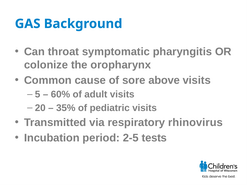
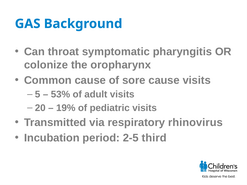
sore above: above -> cause (164, 80)
60%: 60% -> 53% (60, 95)
35%: 35% -> 19% (66, 108)
tests: tests -> third (154, 138)
